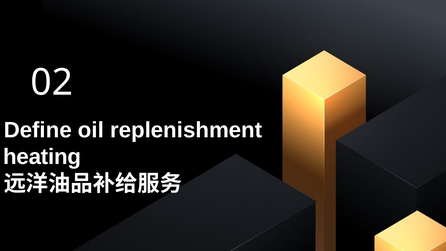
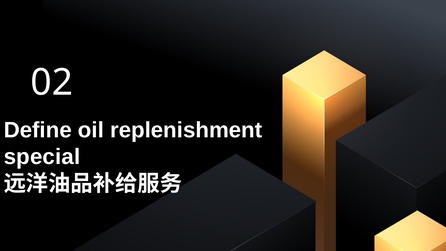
heating: heating -> special (42, 157)
